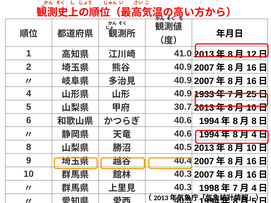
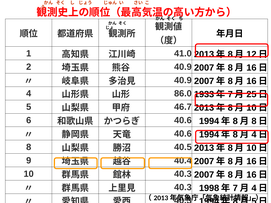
40.9: 40.9 -> 86.0 (183, 94)
30.7: 30.7 -> 46.7 (183, 107)
